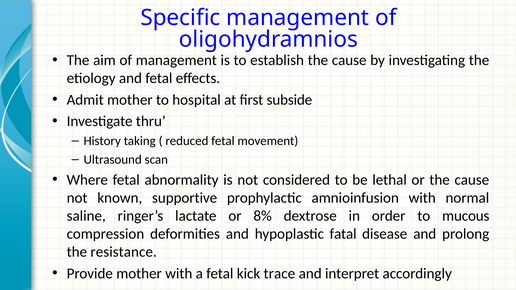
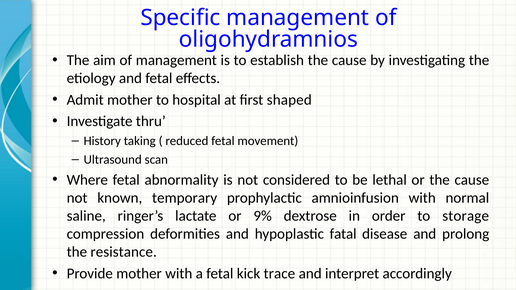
subside: subside -> shaped (289, 100)
supportive: supportive -> temporary (185, 198)
8%: 8% -> 9% (263, 216)
mucous: mucous -> storage (466, 216)
